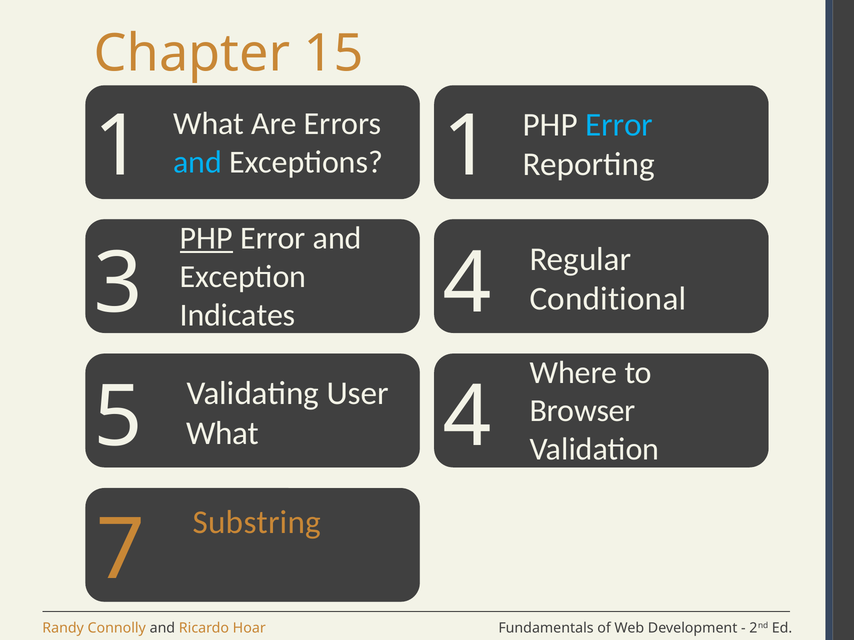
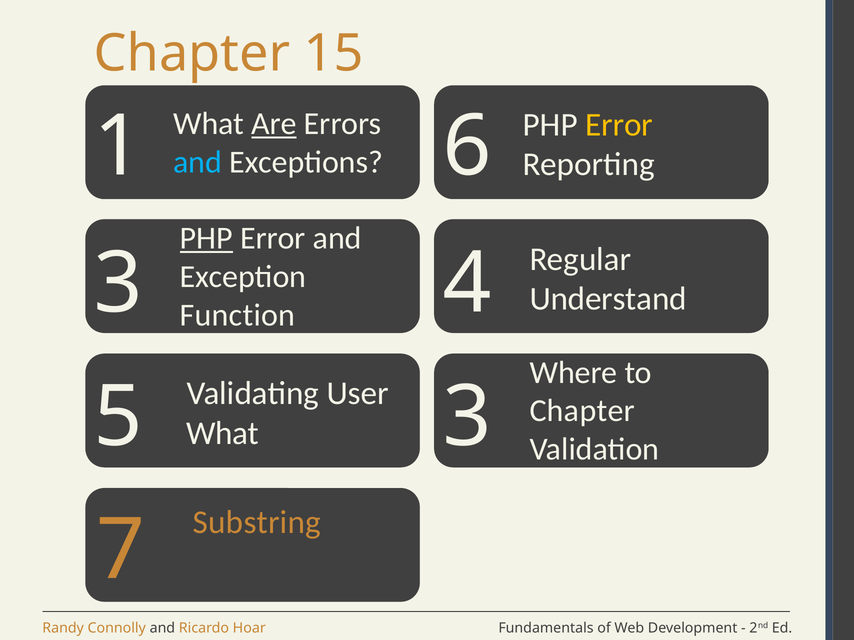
Are underline: none -> present (274, 124)
Error colour: light blue -> yellow (619, 125)
1 1: 1 -> 6 (467, 147)
Conditional: Conditional -> Understand (608, 299)
Indicates: Indicates -> Function (237, 315)
5 4: 4 -> 3 (467, 417)
Browser: Browser -> Chapter (582, 411)
